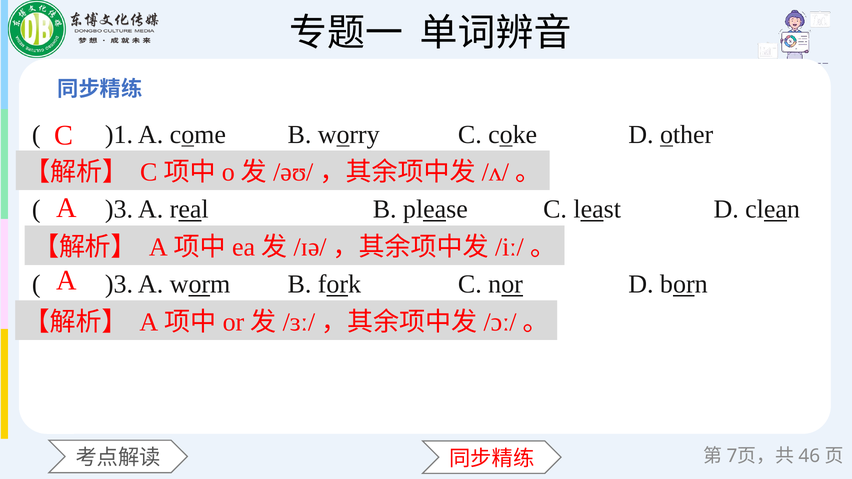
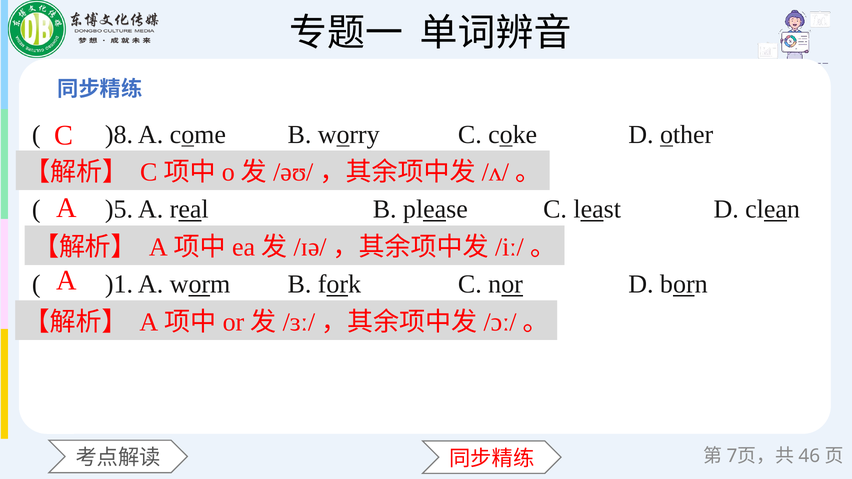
)1: )1 -> )8 (119, 135)
)3: )3 -> )5 (119, 210)
)3: )3 -> )1 (119, 284)
